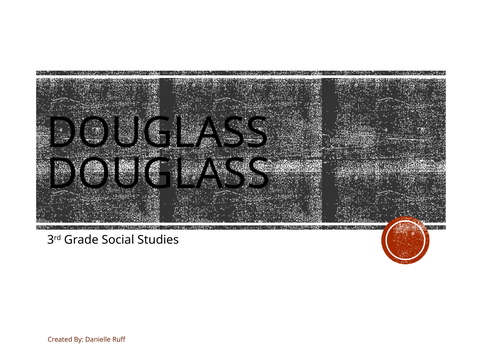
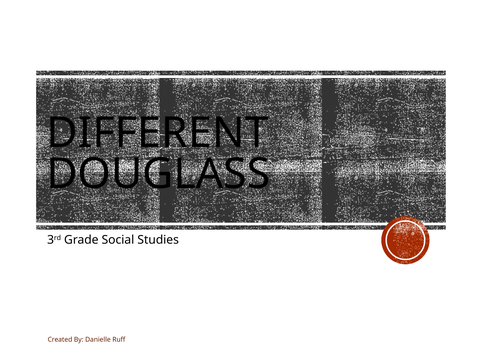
DOUGLASS: DOUGLASS -> DIFFERENT (158, 133)
